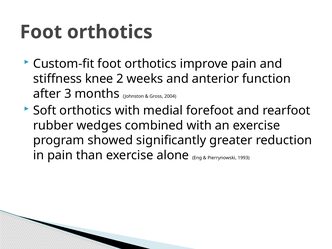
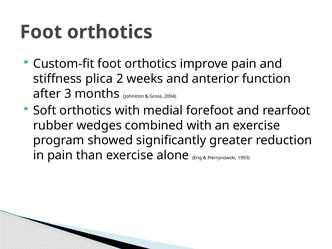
knee: knee -> plica (99, 79)
